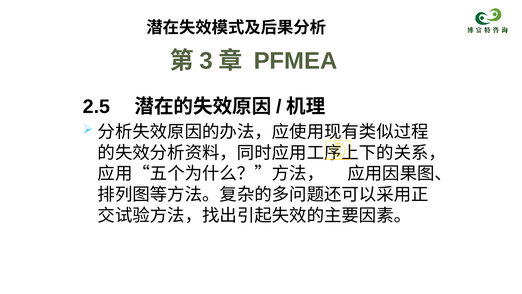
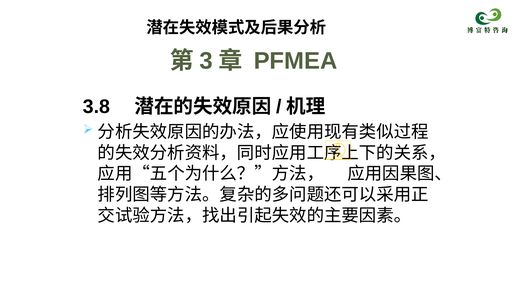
2.5: 2.5 -> 3.8 (97, 106)
